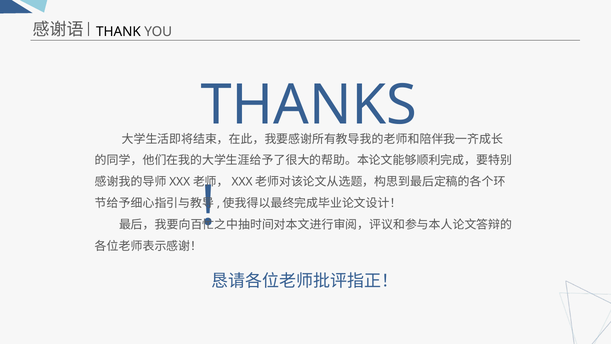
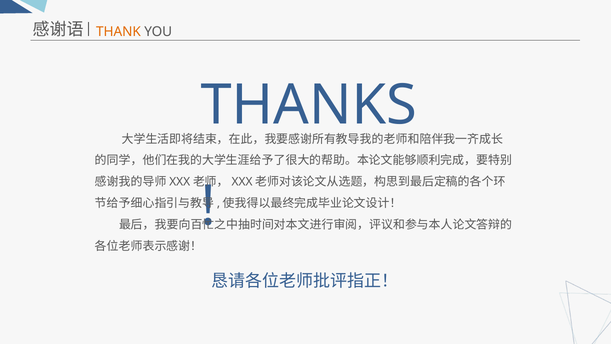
THANK colour: black -> orange (118, 32)
